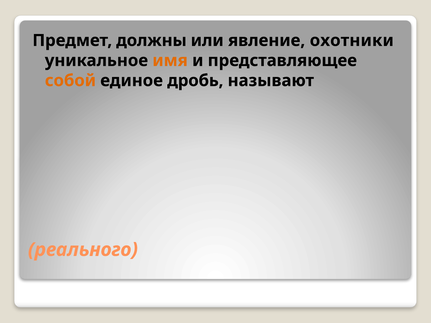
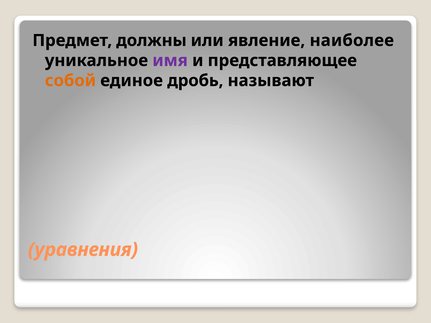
охотники: охотники -> наиболее (352, 41)
имя colour: orange -> purple (170, 61)
реального: реального -> уравнения (83, 250)
